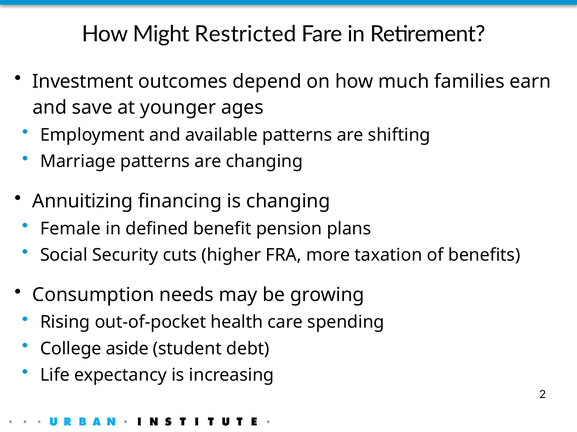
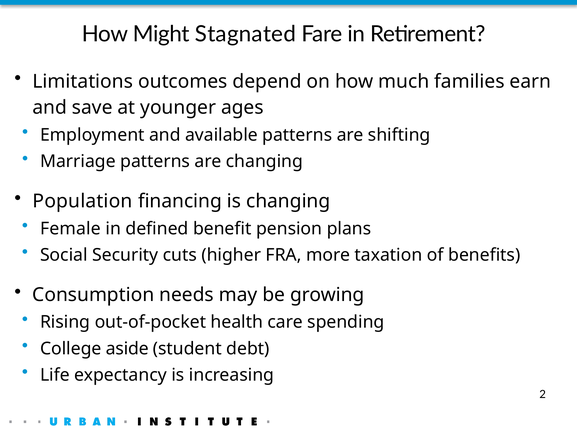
Restricted: Restricted -> Stagnated (245, 34)
Investment: Investment -> Limitations (83, 82)
Annuitizing: Annuitizing -> Population (83, 202)
